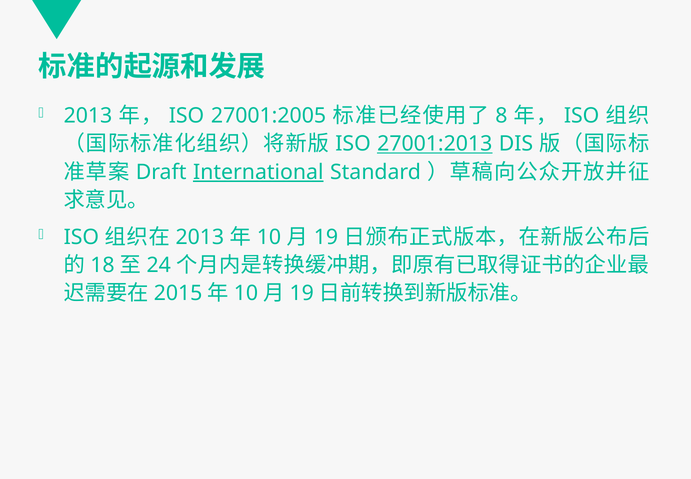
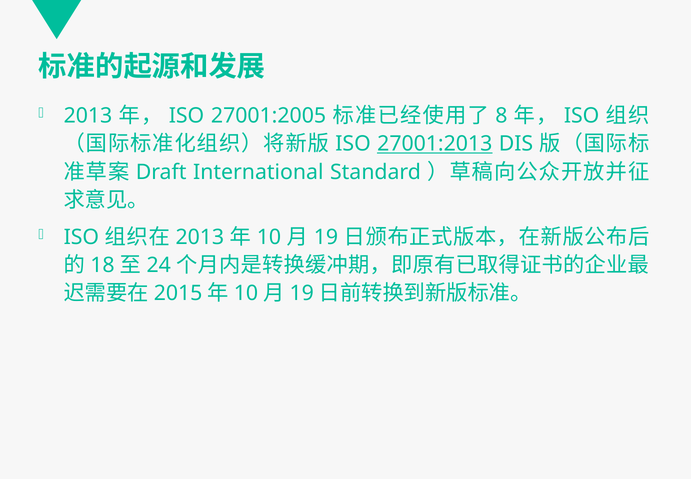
International underline: present -> none (258, 172)
